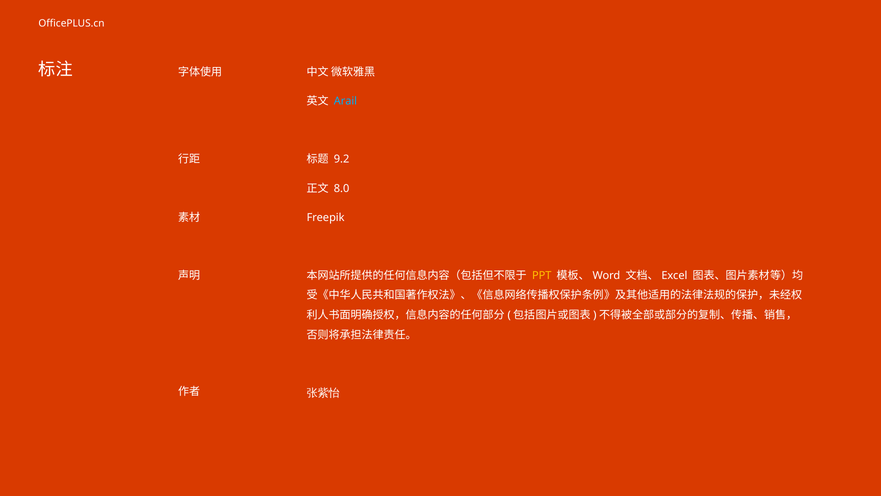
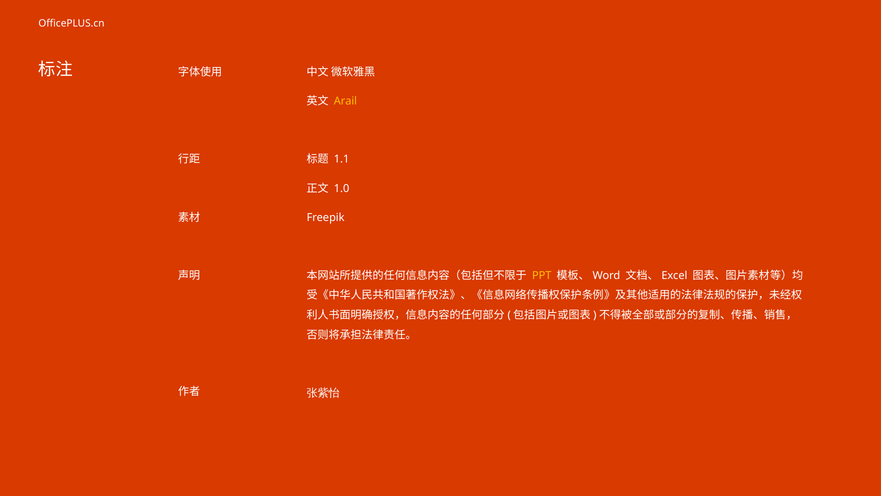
Arail colour: light blue -> yellow (345, 101)
9.2: 9.2 -> 1.1 (342, 159)
8.0: 8.0 -> 1.0 (342, 188)
